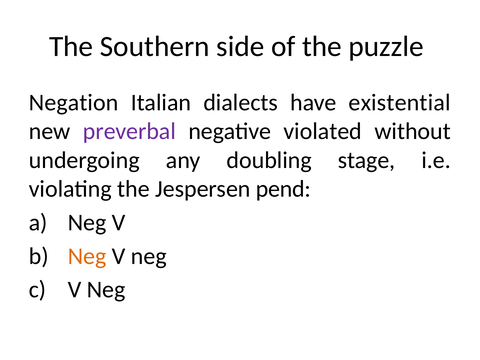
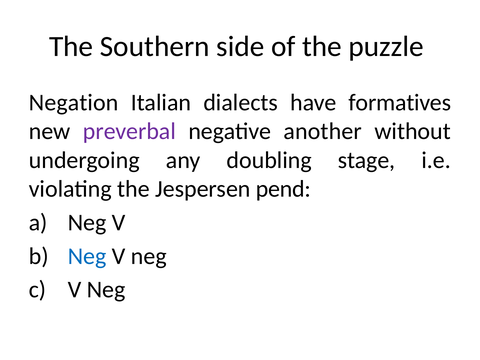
existential: existential -> formatives (400, 102)
violated: violated -> another (323, 131)
Neg colour: orange -> blue (87, 256)
